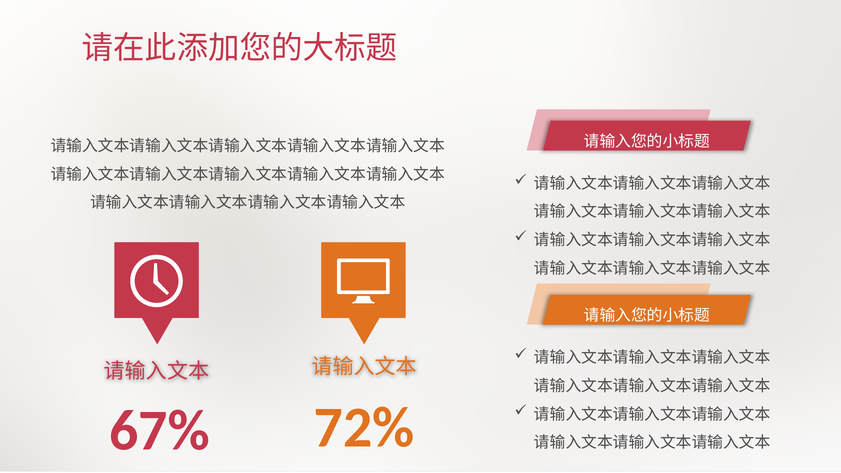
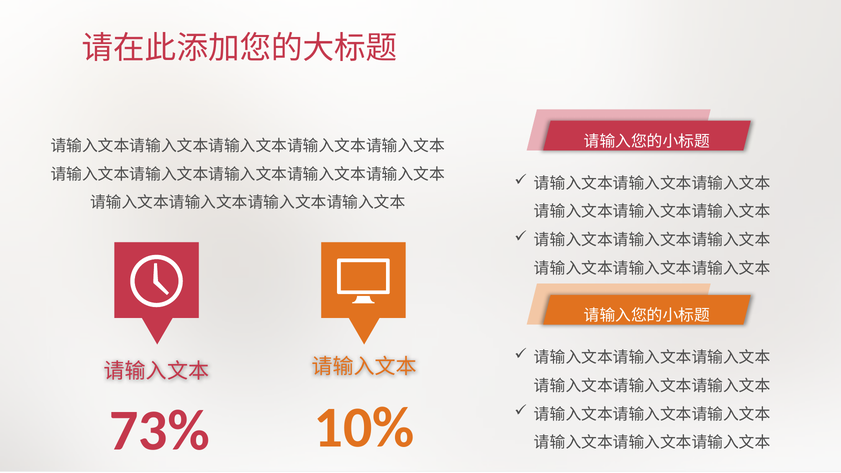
72%: 72% -> 10% (364, 428)
67%: 67% -> 73% (159, 431)
